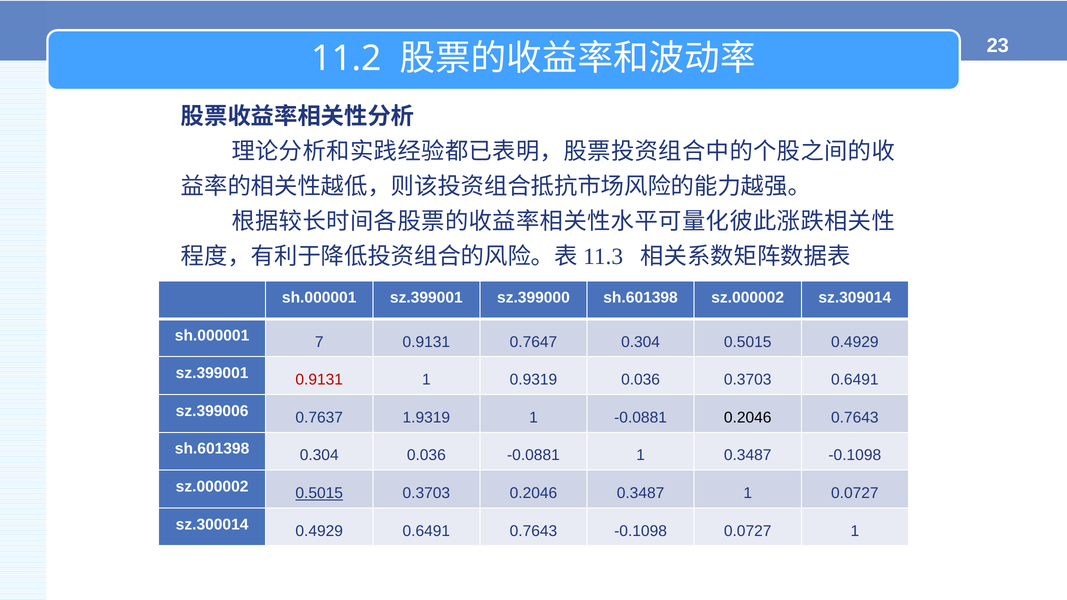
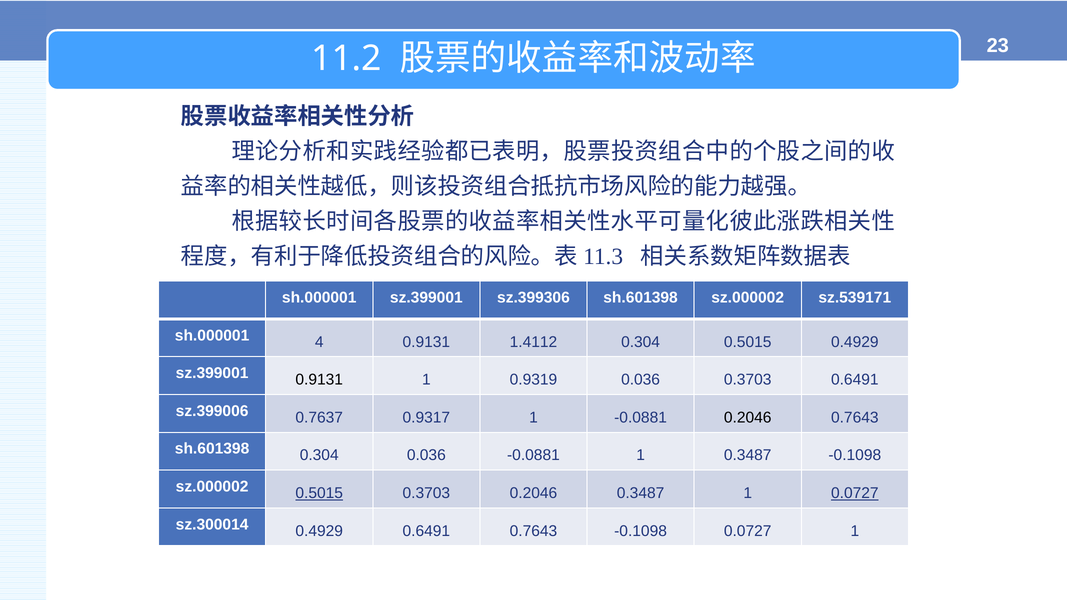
sz.399000: sz.399000 -> sz.399306 (533, 298)
sz.309014: sz.309014 -> sz.539171 (855, 298)
7: 7 -> 4 (319, 342)
0.7647: 0.7647 -> 1.4112 (533, 342)
0.9131 colour: red -> black (319, 380)
1.9319: 1.9319 -> 0.9317 (426, 418)
0.0727 underline: none -> present (855, 493)
